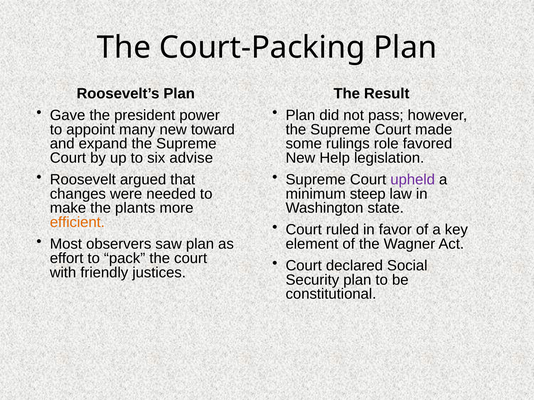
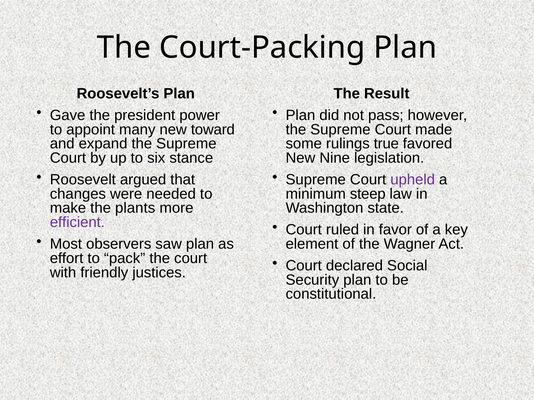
role: role -> true (386, 144)
advise: advise -> stance (191, 158)
Help: Help -> Nine (335, 158)
efficient colour: orange -> purple (77, 223)
